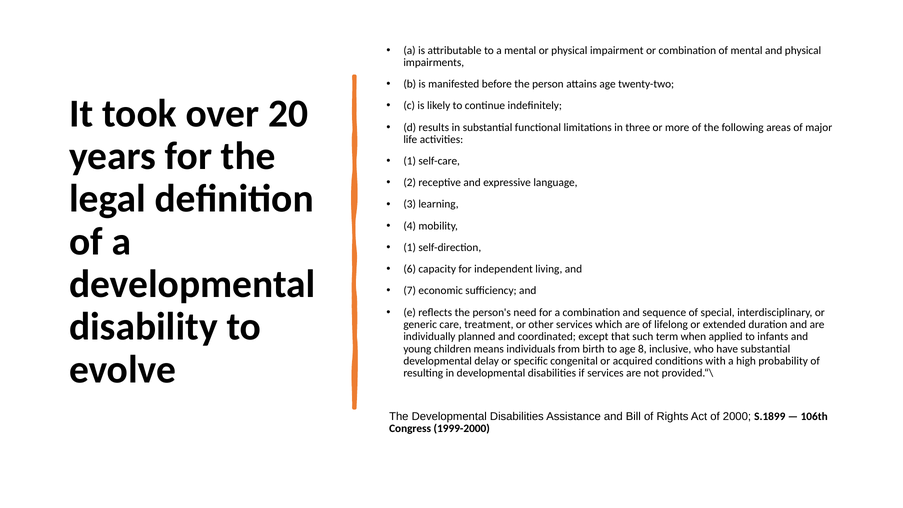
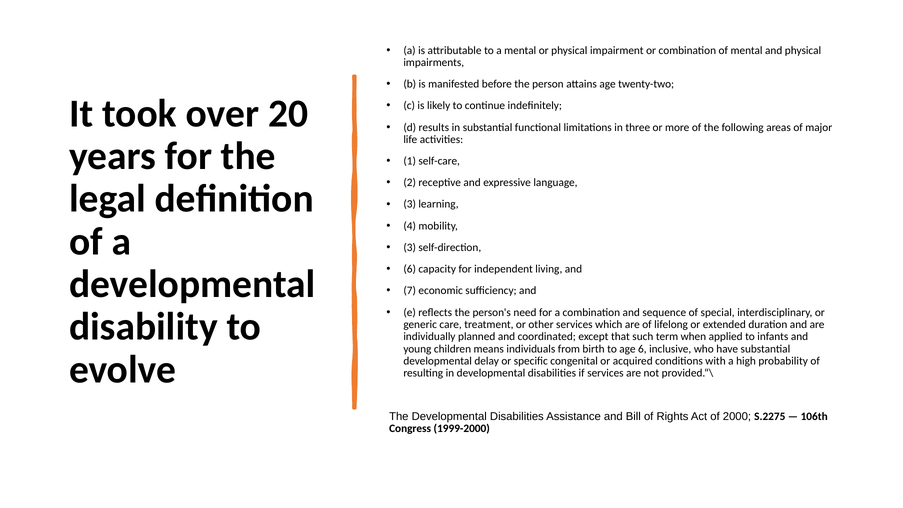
1: 1 -> 3 (410, 247)
age 8: 8 -> 6 (642, 349)
S.1899: S.1899 -> S.2275 (770, 416)
